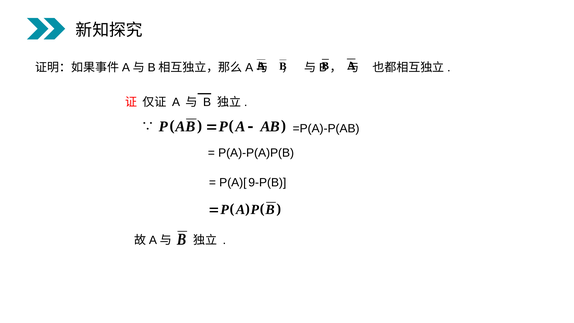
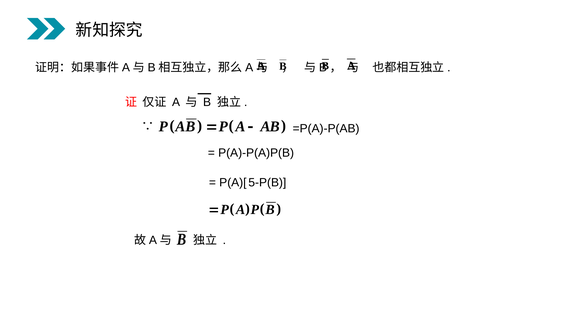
9-P(B: 9-P(B -> 5-P(B (267, 182)
